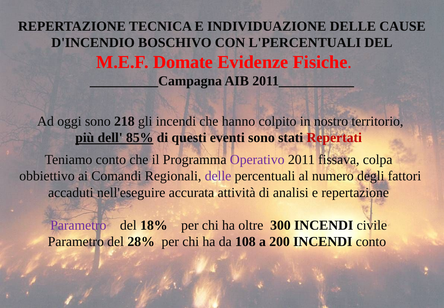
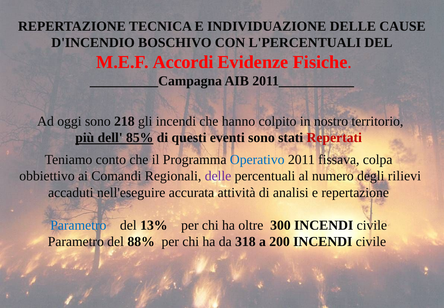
Domate: Domate -> Accordi (183, 62)
Operativo colour: purple -> blue (257, 159)
fattori: fattori -> rilievi (404, 176)
Parametro colour: purple -> blue (78, 225)
18%: 18% -> 13% (154, 225)
28%: 28% -> 88% (141, 241)
108: 108 -> 318 (245, 241)
200 INCENDI conto: conto -> civile (371, 241)
